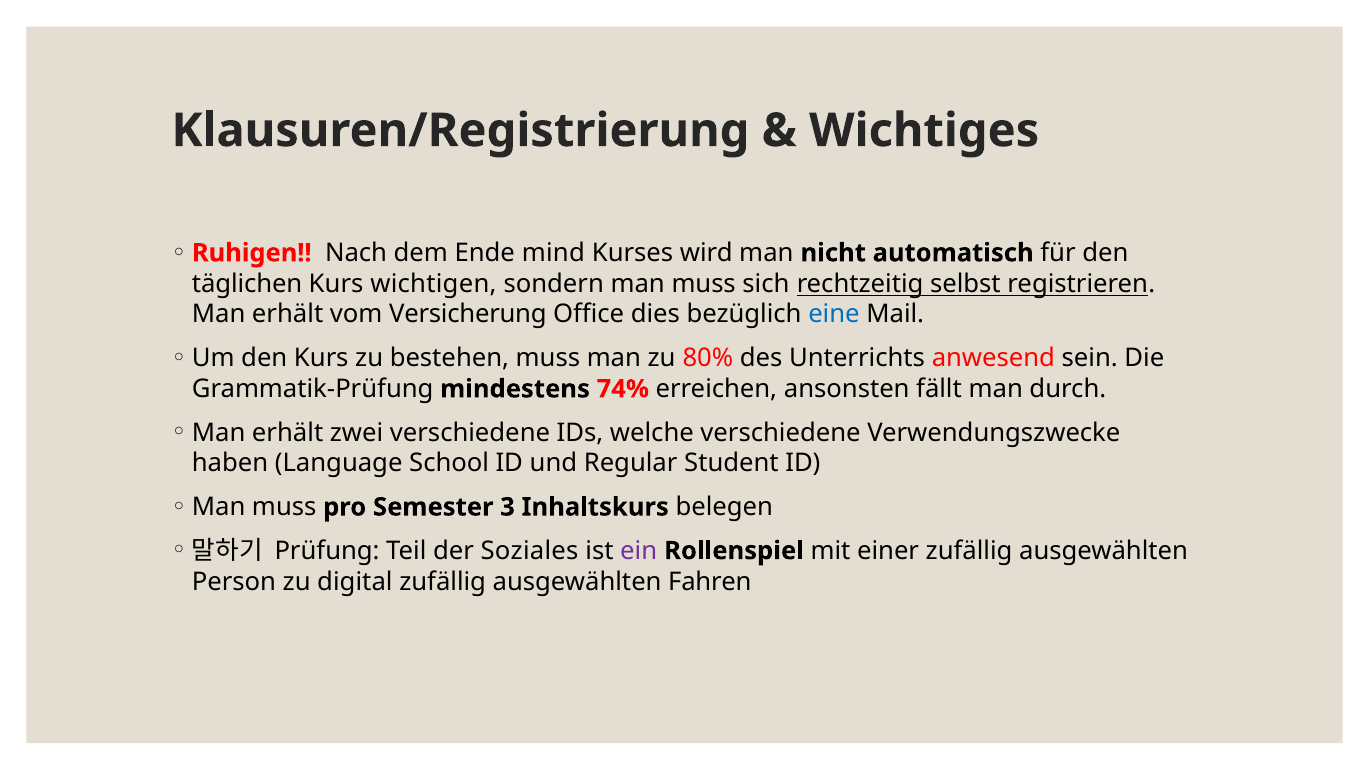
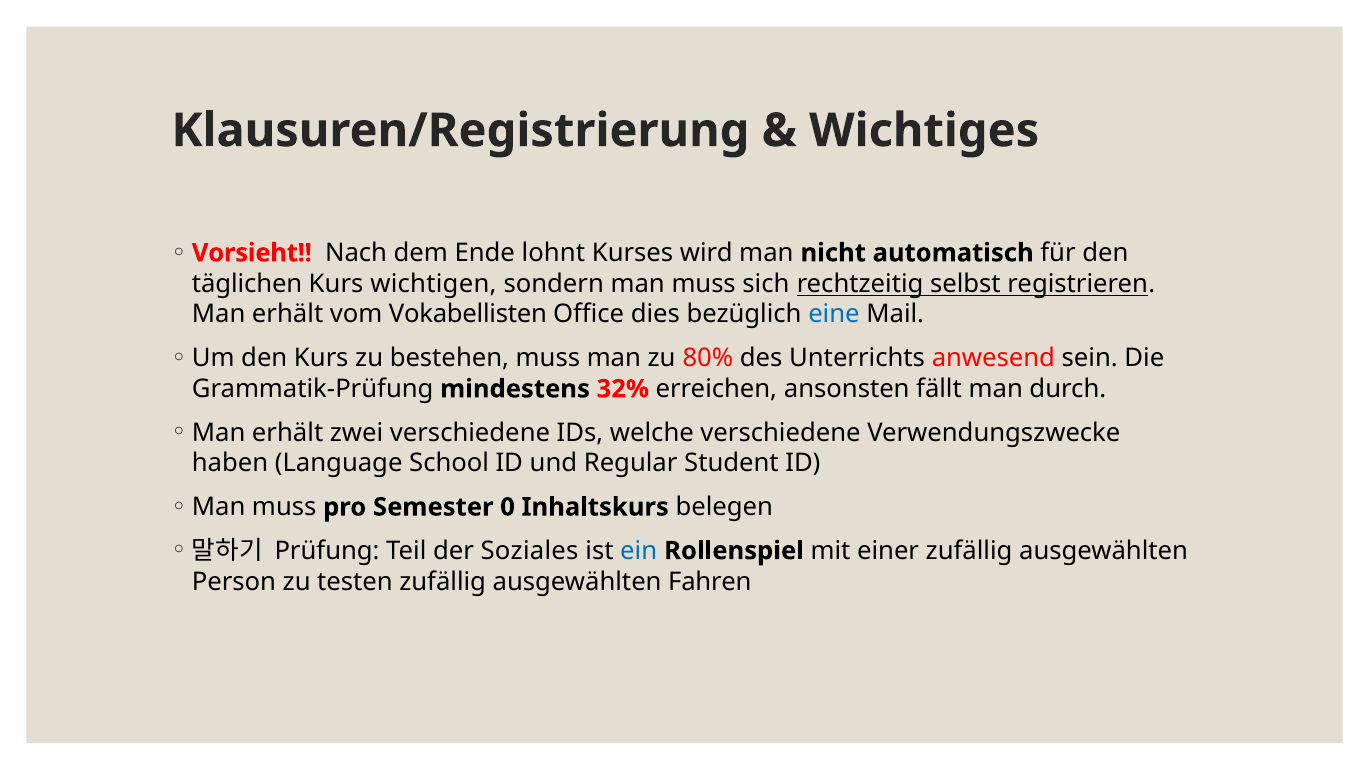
Ruhigen: Ruhigen -> Vorsieht (252, 253)
mind: mind -> lohnt (553, 253)
Versicherung: Versicherung -> Vokabellisten (468, 315)
74%: 74% -> 32% (623, 389)
3: 3 -> 0 (508, 507)
ein colour: purple -> blue (639, 551)
digital: digital -> testen (355, 582)
